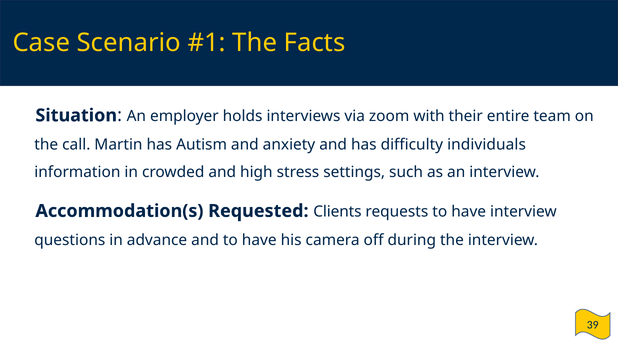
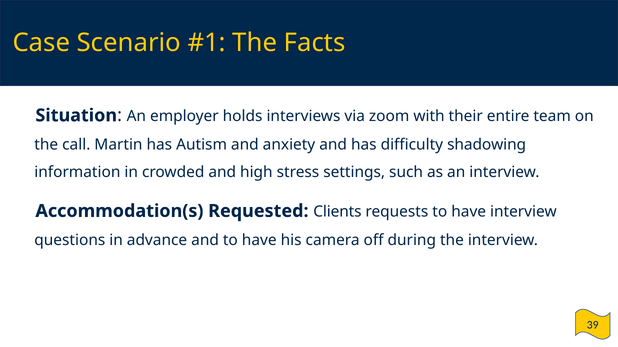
individuals: individuals -> shadowing (487, 145)
